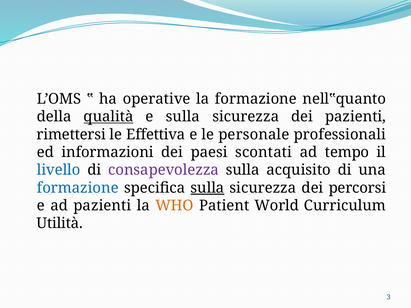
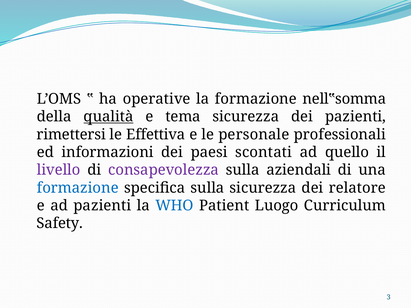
nell‟quanto: nell‟quanto -> nell‟somma (344, 99)
e sulla: sulla -> tema (183, 117)
tempo: tempo -> quello (347, 152)
livello colour: blue -> purple (59, 170)
acquisito: acquisito -> aziendali (299, 170)
sulla underline: present -> none (207, 188)
percorsi: percorsi -> relatore (357, 188)
WHO colour: orange -> blue (174, 206)
World: World -> Luogo (277, 206)
Utilità: Utilità -> Safety (60, 224)
